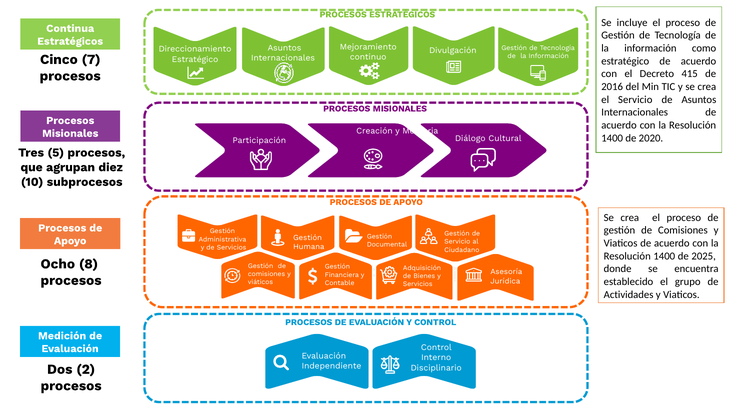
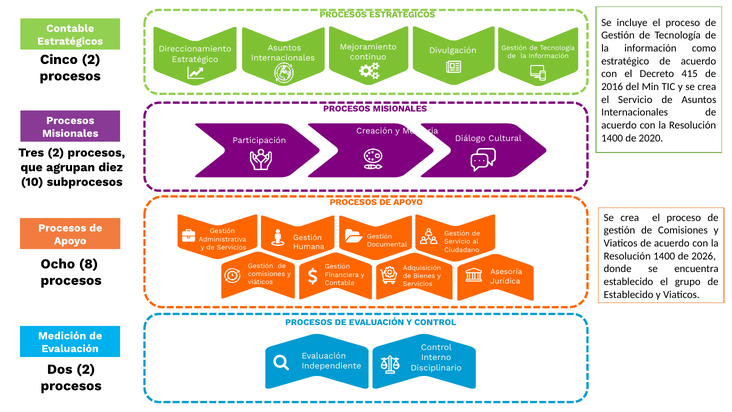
Continua: Continua -> Contable (70, 28)
Cinco 7: 7 -> 2 (91, 59)
Tres 5: 5 -> 2 (56, 152)
2025: 2025 -> 2026 (704, 256)
Actividades: Actividades -> Establecido (629, 294)
